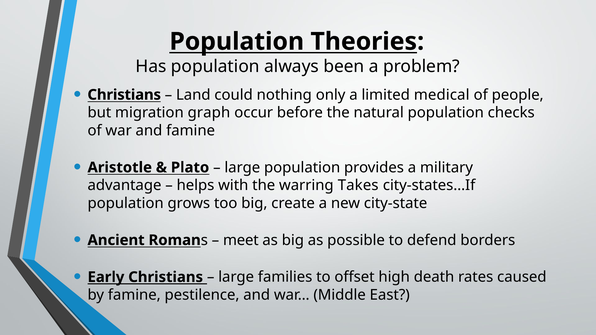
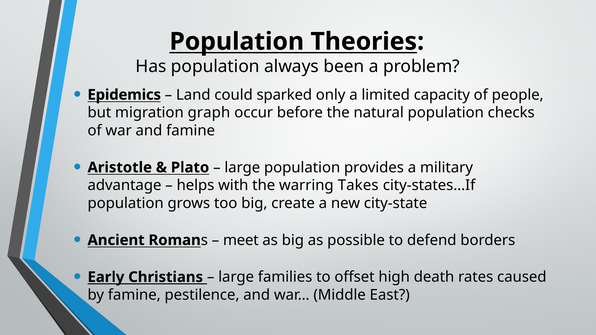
Christians: Christians -> Epidemics (124, 95)
nothing: nothing -> sparked (284, 95)
medical: medical -> capacity (442, 95)
